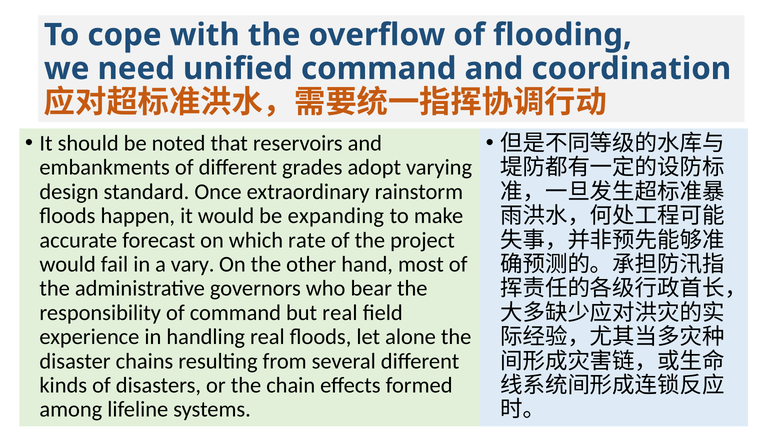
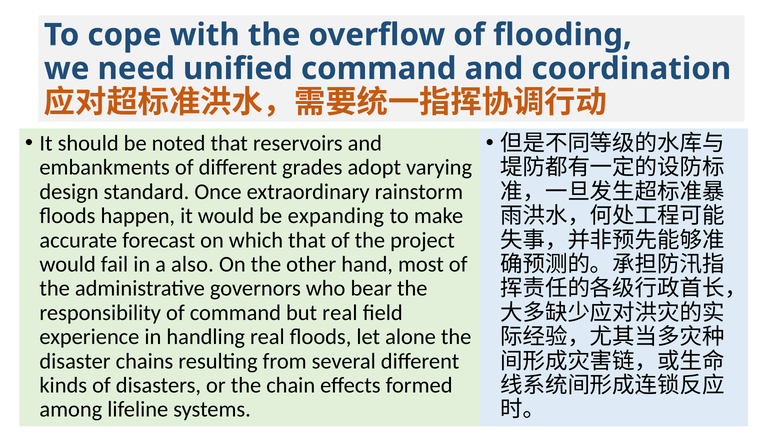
which rate: rate -> that (307, 240)
vary: vary -> also (192, 264)
